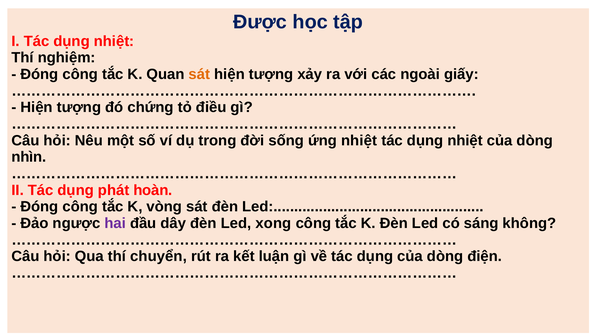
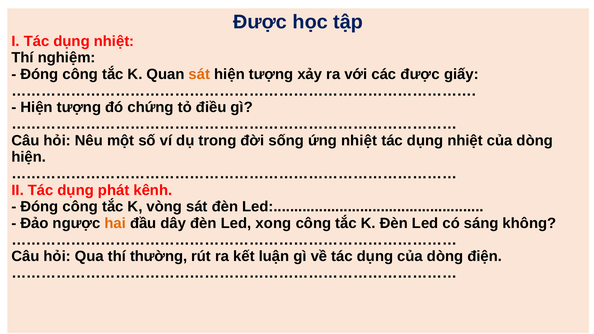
các ngoài: ngoài -> được (420, 74)
nhìn: nhìn -> hiện (29, 157)
hoàn: hoàn -> kênh (153, 190)
hai colour: purple -> orange (115, 223)
chuyển: chuyển -> thường (159, 256)
